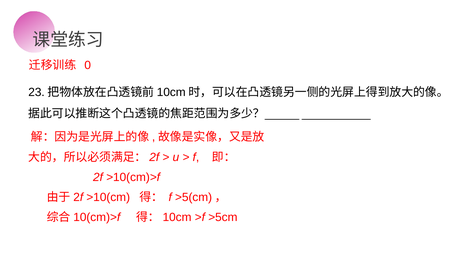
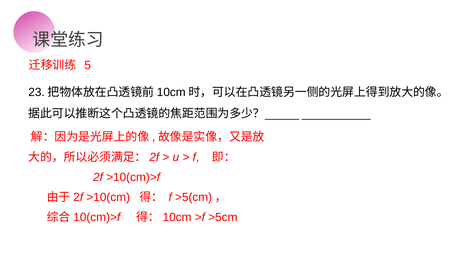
0: 0 -> 5 (88, 65)
